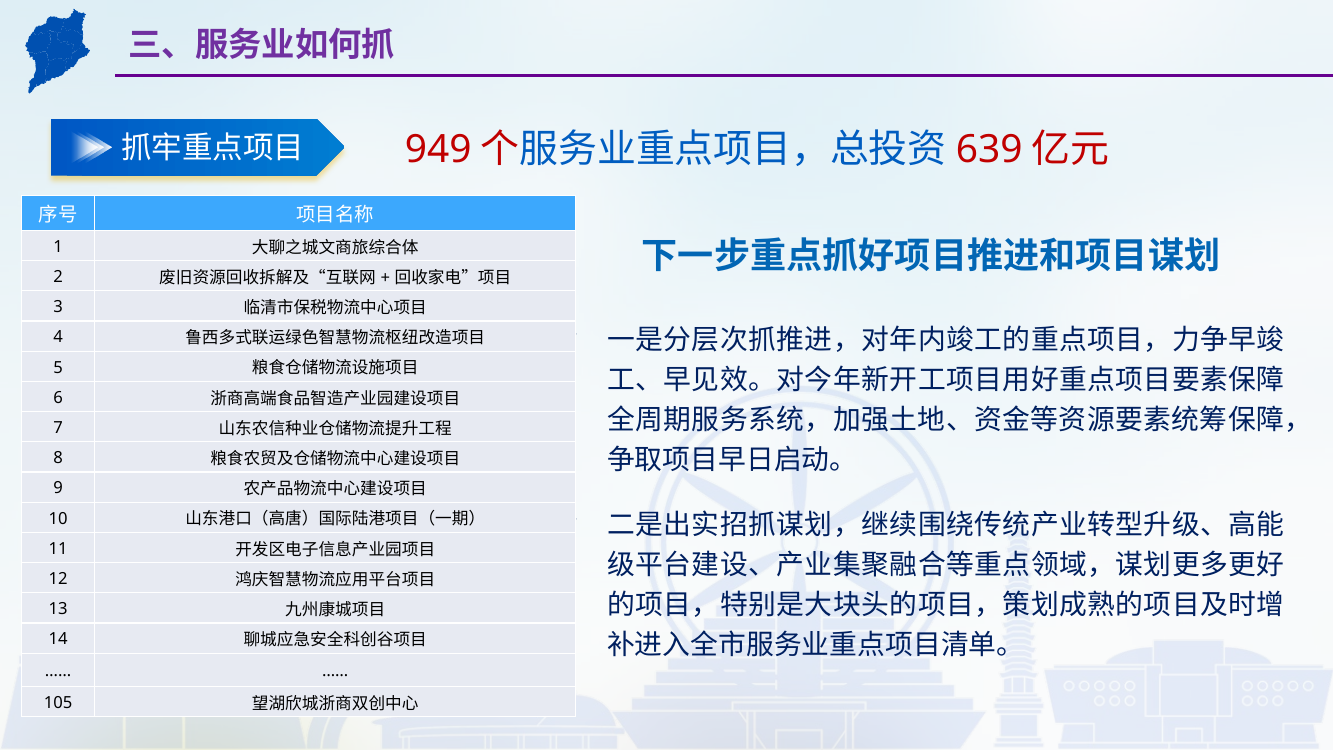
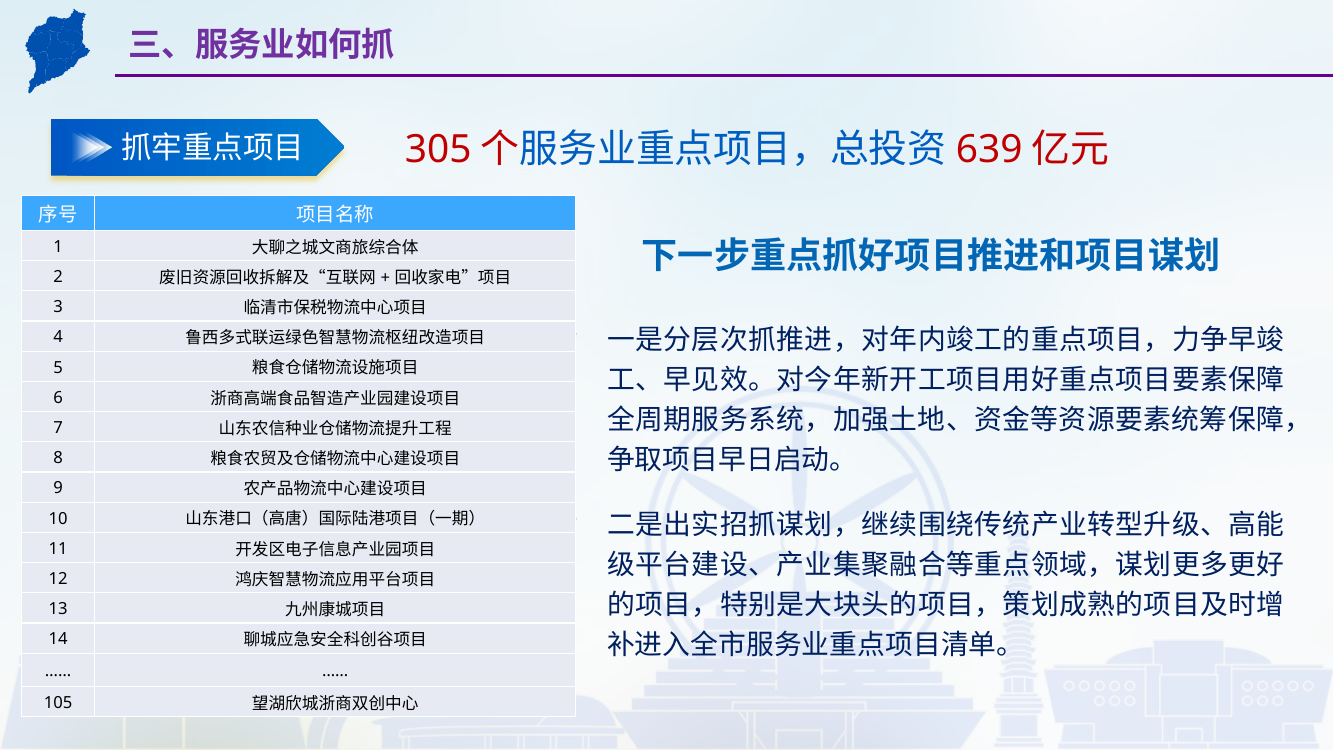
949: 949 -> 305 (438, 149)
